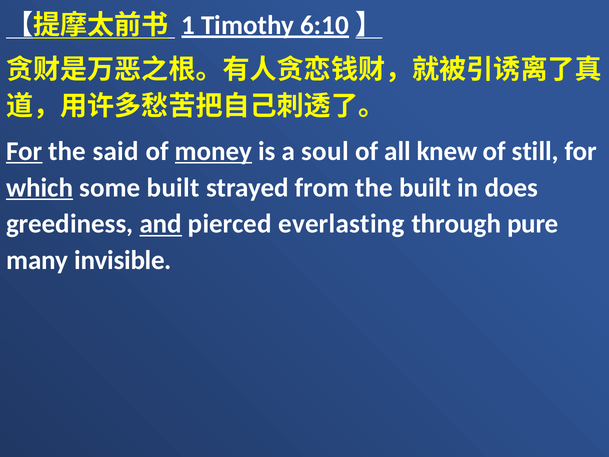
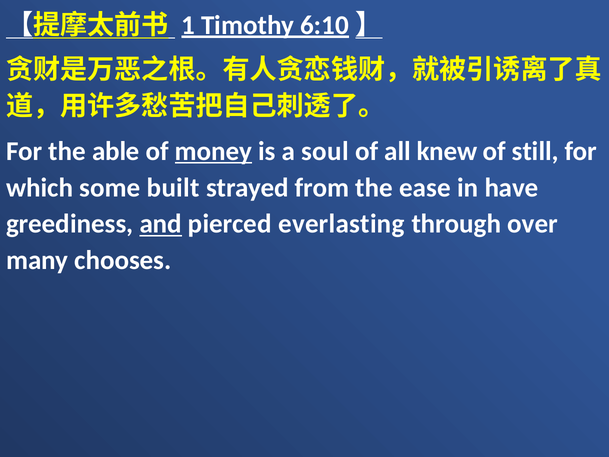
For underline: present -> none (24, 151)
said: said -> able (116, 151)
which underline: present -> none (40, 187)
the built: built -> ease (425, 187)
does: does -> have (512, 187)
pure: pure -> over (533, 224)
invisible: invisible -> chooses (123, 260)
